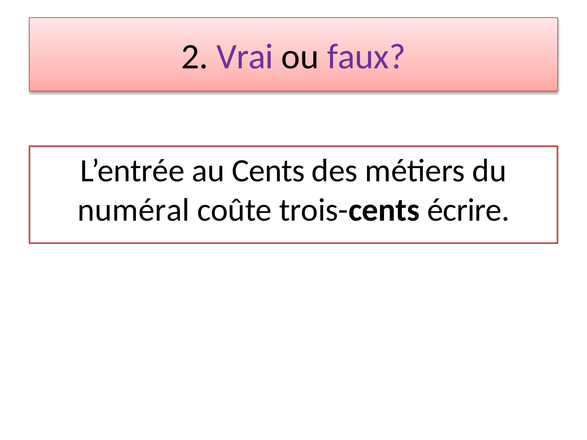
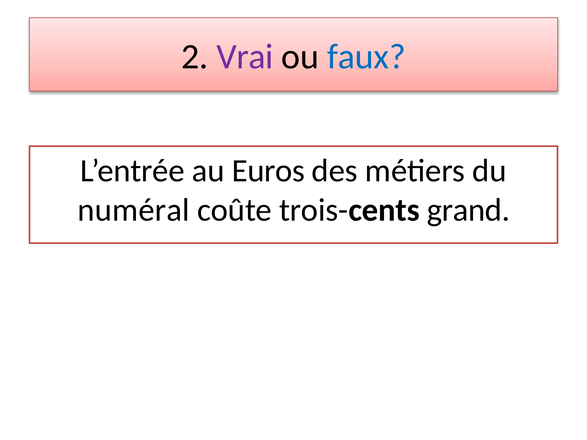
faux colour: purple -> blue (366, 57)
Cents: Cents -> Euros (268, 171)
écrire: écrire -> grand (468, 210)
